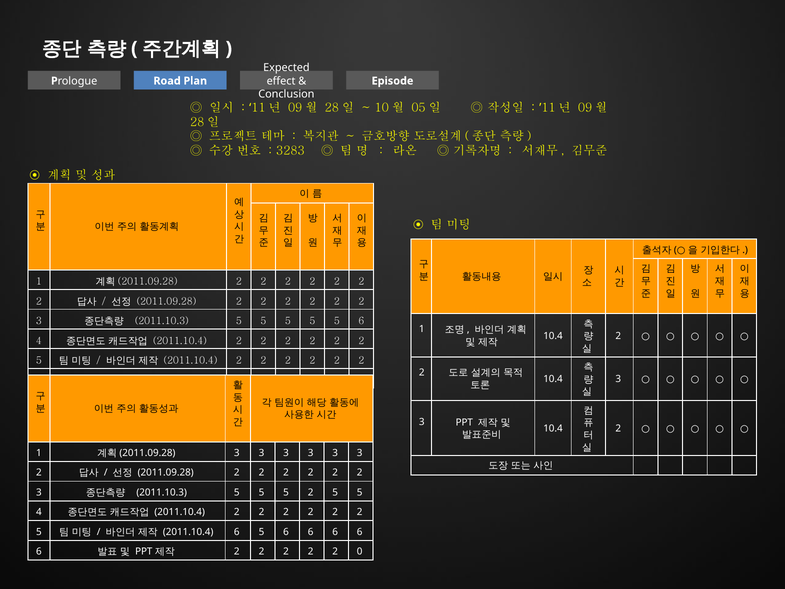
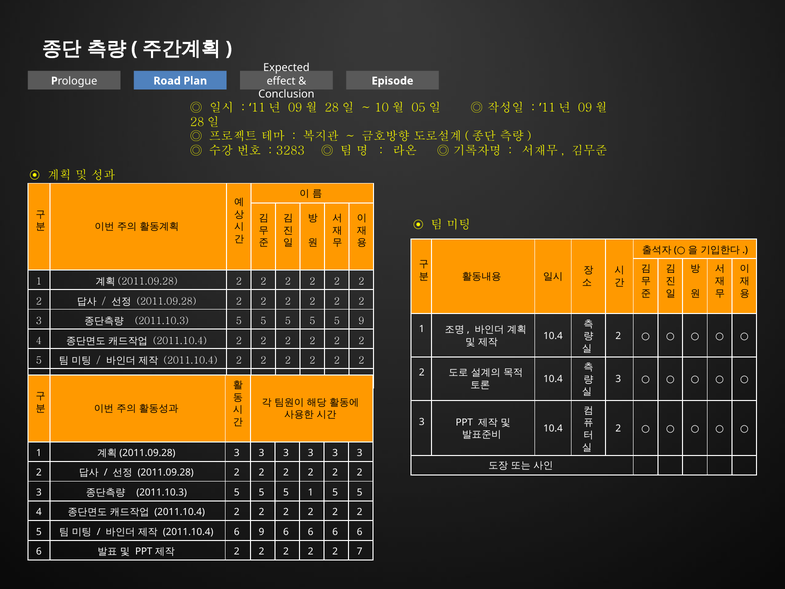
5 5 6: 6 -> 9 (361, 321)
5 2: 2 -> 1 (311, 492)
6 5: 5 -> 9 (262, 532)
0: 0 -> 7 (360, 551)
